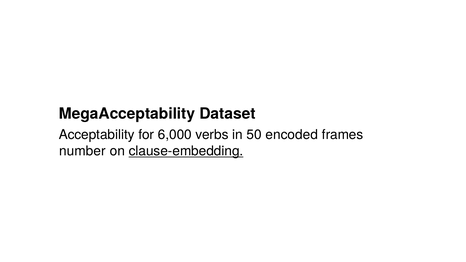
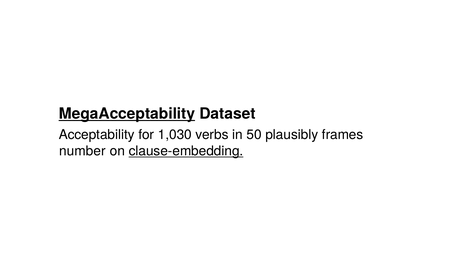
MegaAcceptability underline: none -> present (127, 114)
6,000: 6,000 -> 1,030 (175, 135)
encoded: encoded -> plausibly (292, 135)
